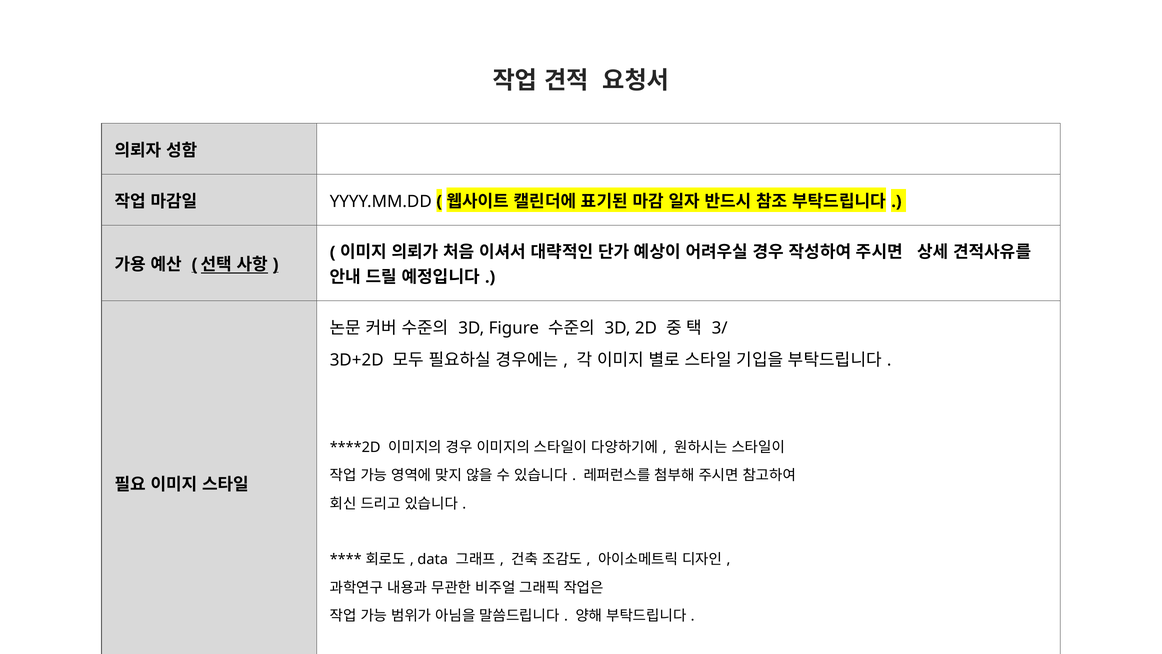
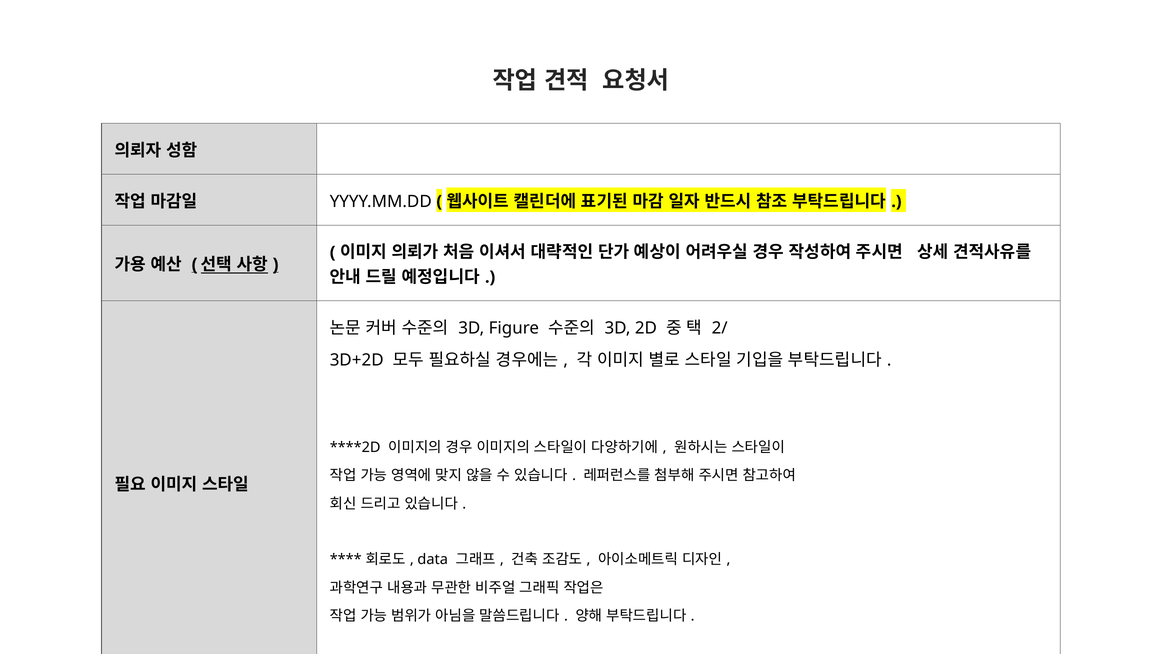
3/: 3/ -> 2/ (720, 328)
